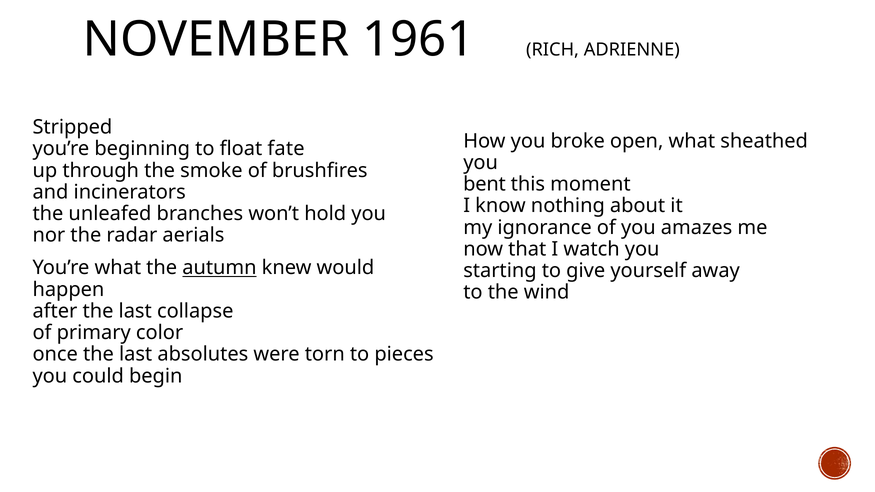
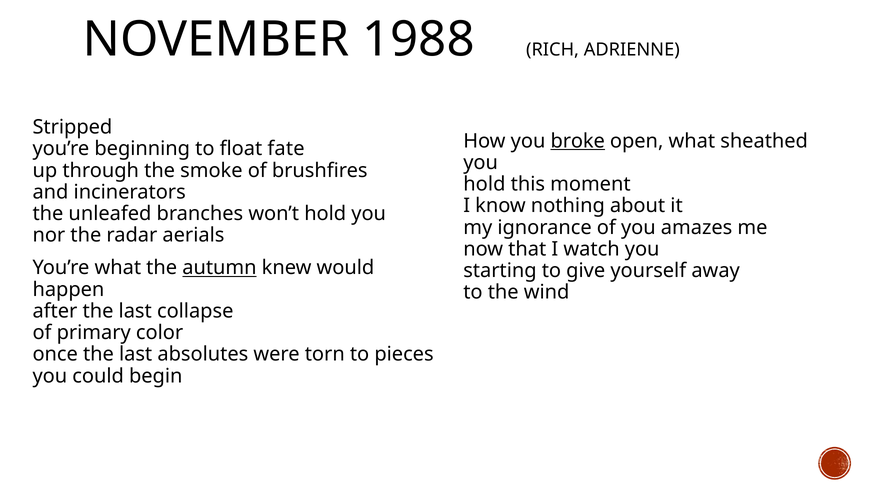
1961: 1961 -> 1988 (418, 39)
broke underline: none -> present (578, 141)
bent: bent -> hold (484, 184)
